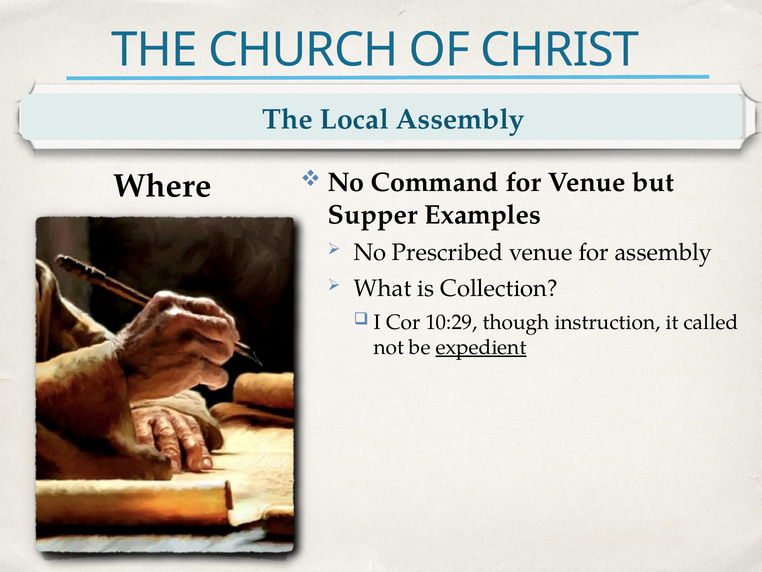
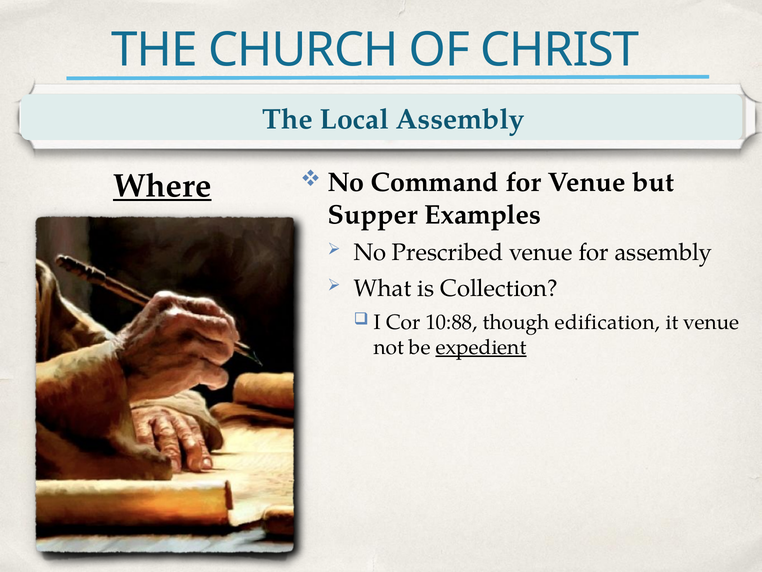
Where underline: none -> present (162, 186)
10:29: 10:29 -> 10:88 (452, 322)
instruction: instruction -> edification (608, 322)
it called: called -> venue (711, 322)
